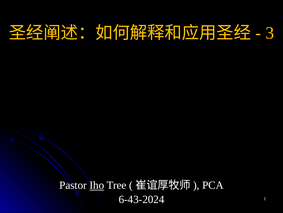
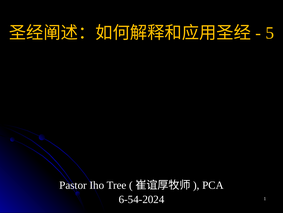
3: 3 -> 5 (270, 33)
Iho underline: present -> none (97, 185)
6-43-2024: 6-43-2024 -> 6-54-2024 (142, 199)
